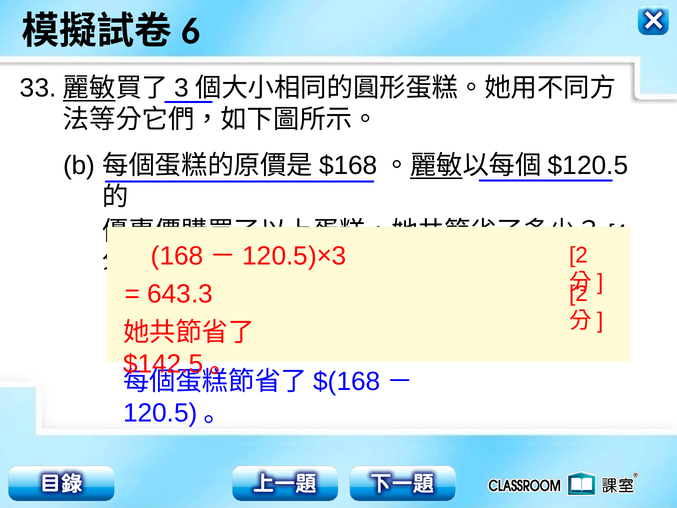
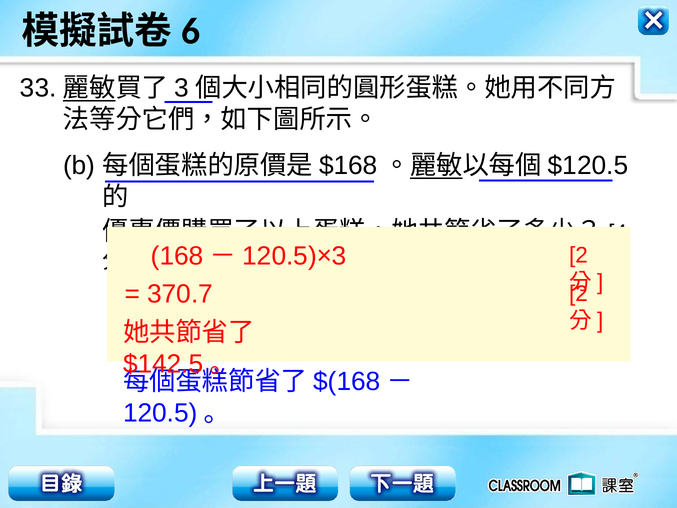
643.3: 643.3 -> 370.7 (180, 294)
